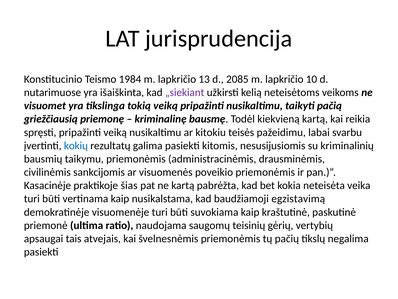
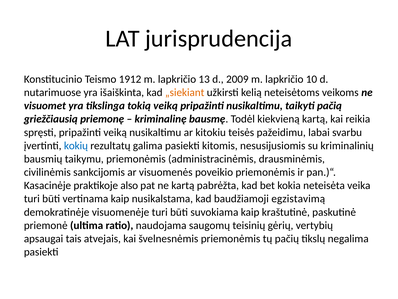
1984: 1984 -> 1912 (130, 79)
2085: 2085 -> 2009 (237, 79)
„siekiant colour: purple -> orange (185, 92)
šias: šias -> also (129, 185)
